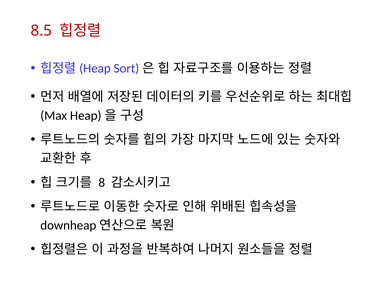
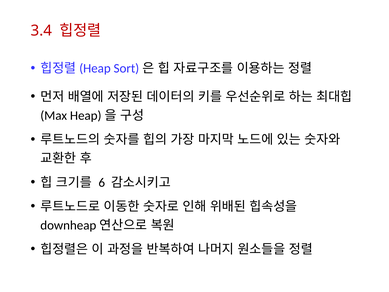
8.5: 8.5 -> 3.4 (41, 31)
8: 8 -> 6 (102, 182)
